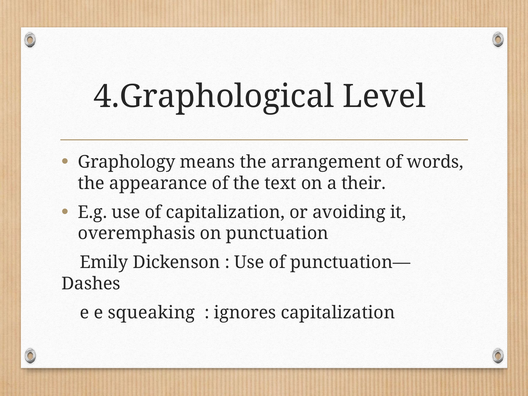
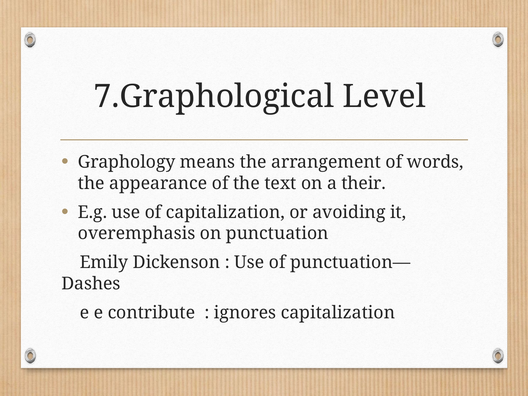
4.Graphological: 4.Graphological -> 7.Graphological (214, 97)
squeaking: squeaking -> contribute (151, 313)
